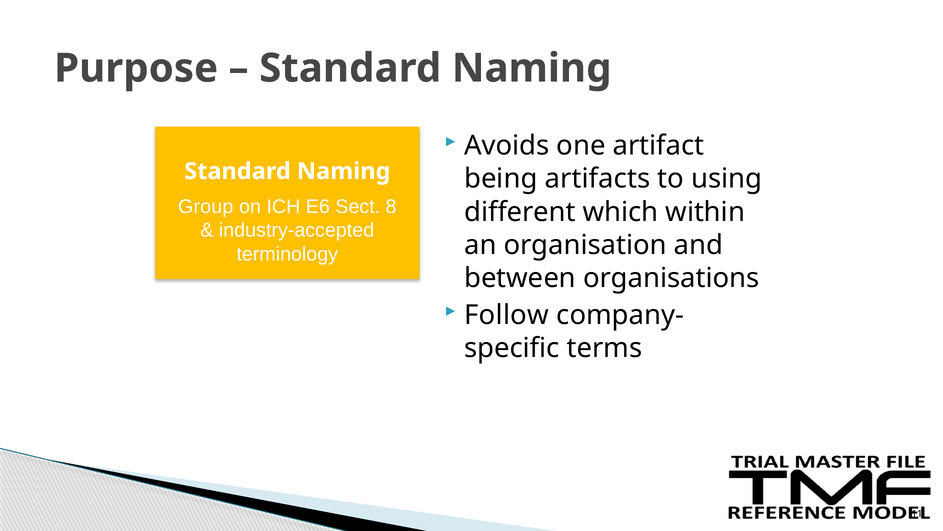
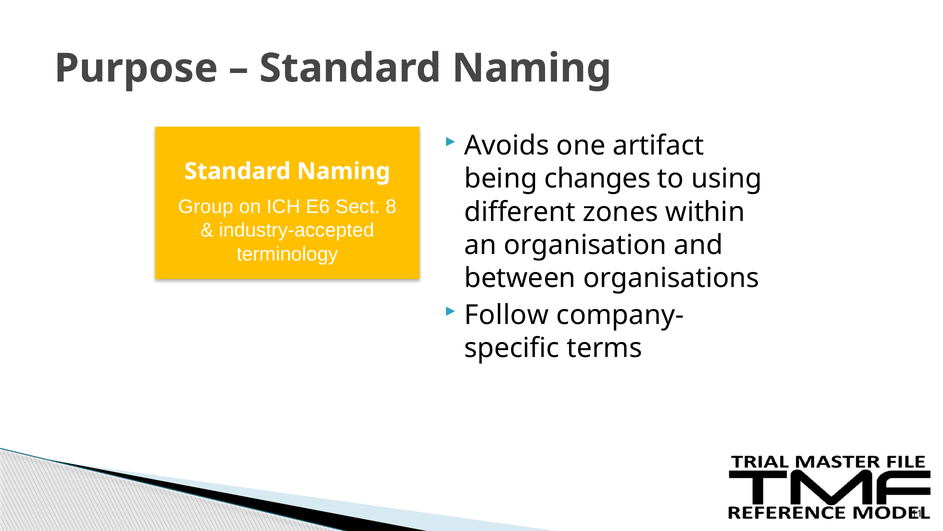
artifacts: artifacts -> changes (598, 179)
which: which -> zones (621, 212)
